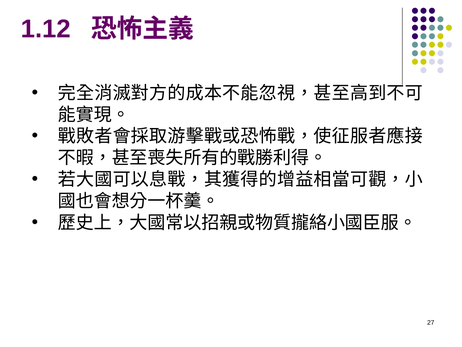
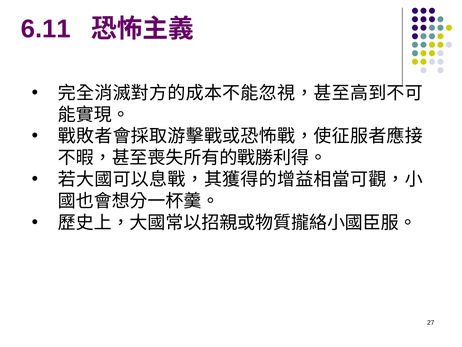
1.12: 1.12 -> 6.11 (46, 29)
